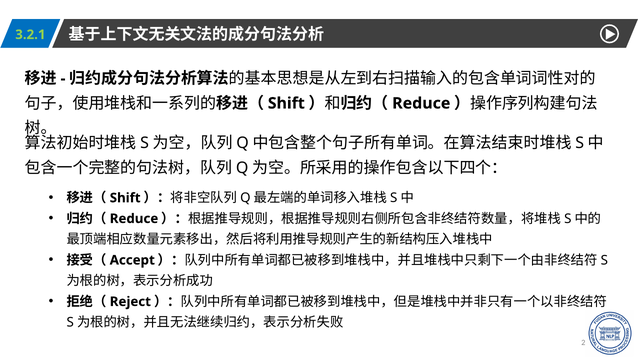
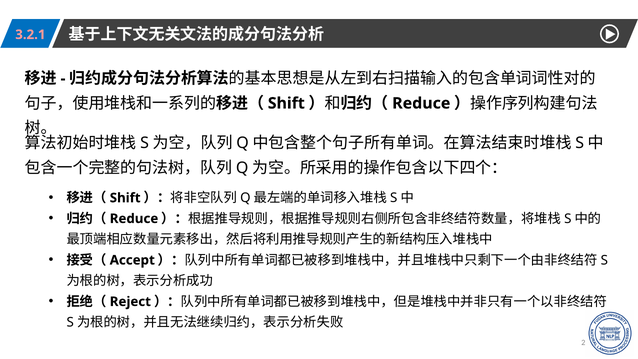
3.2.1 colour: light green -> pink (30, 35)
